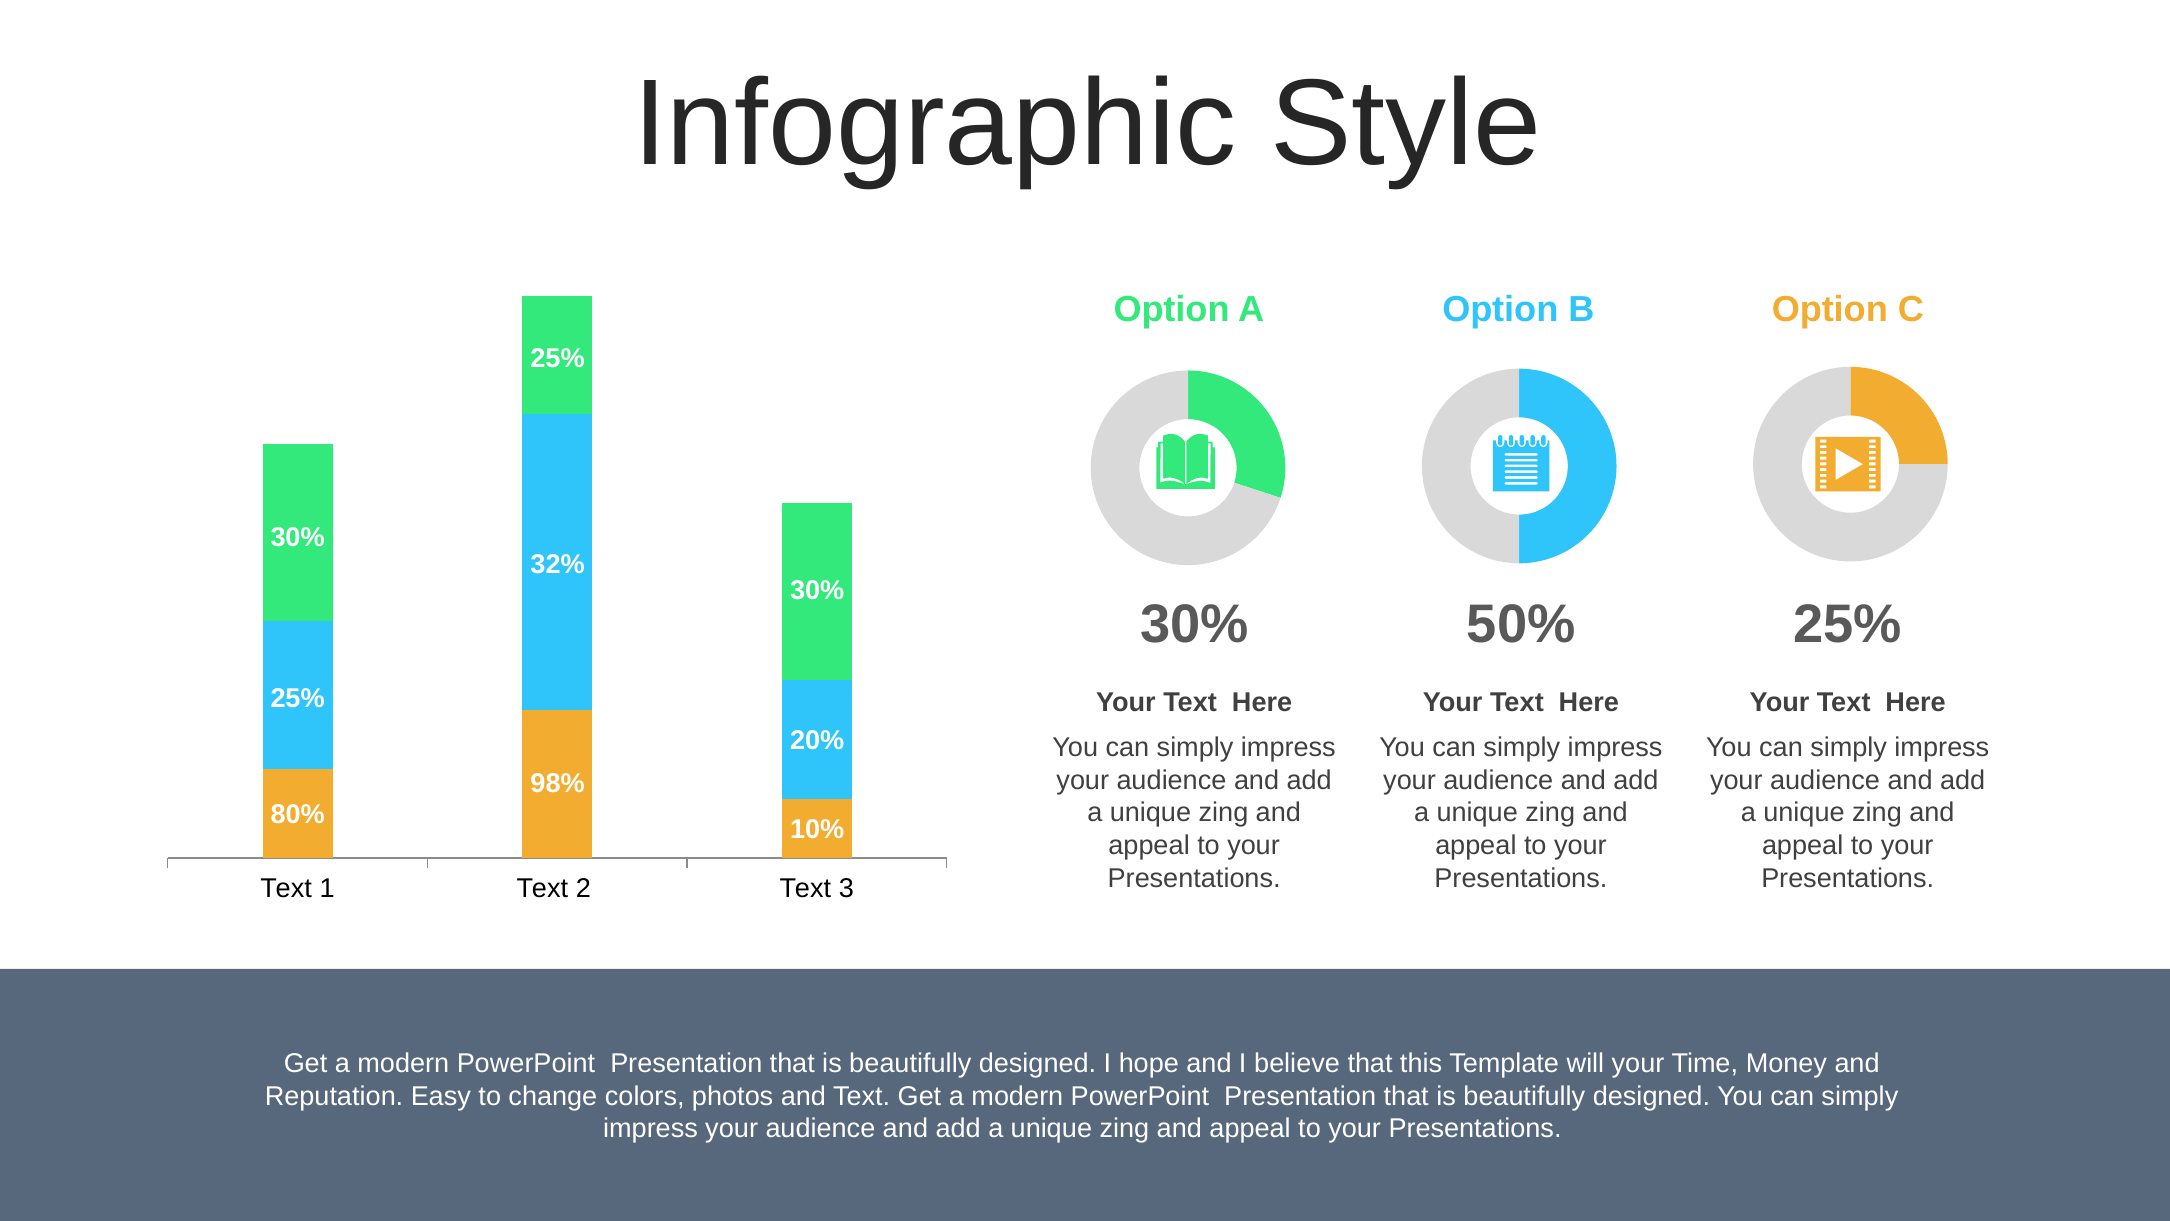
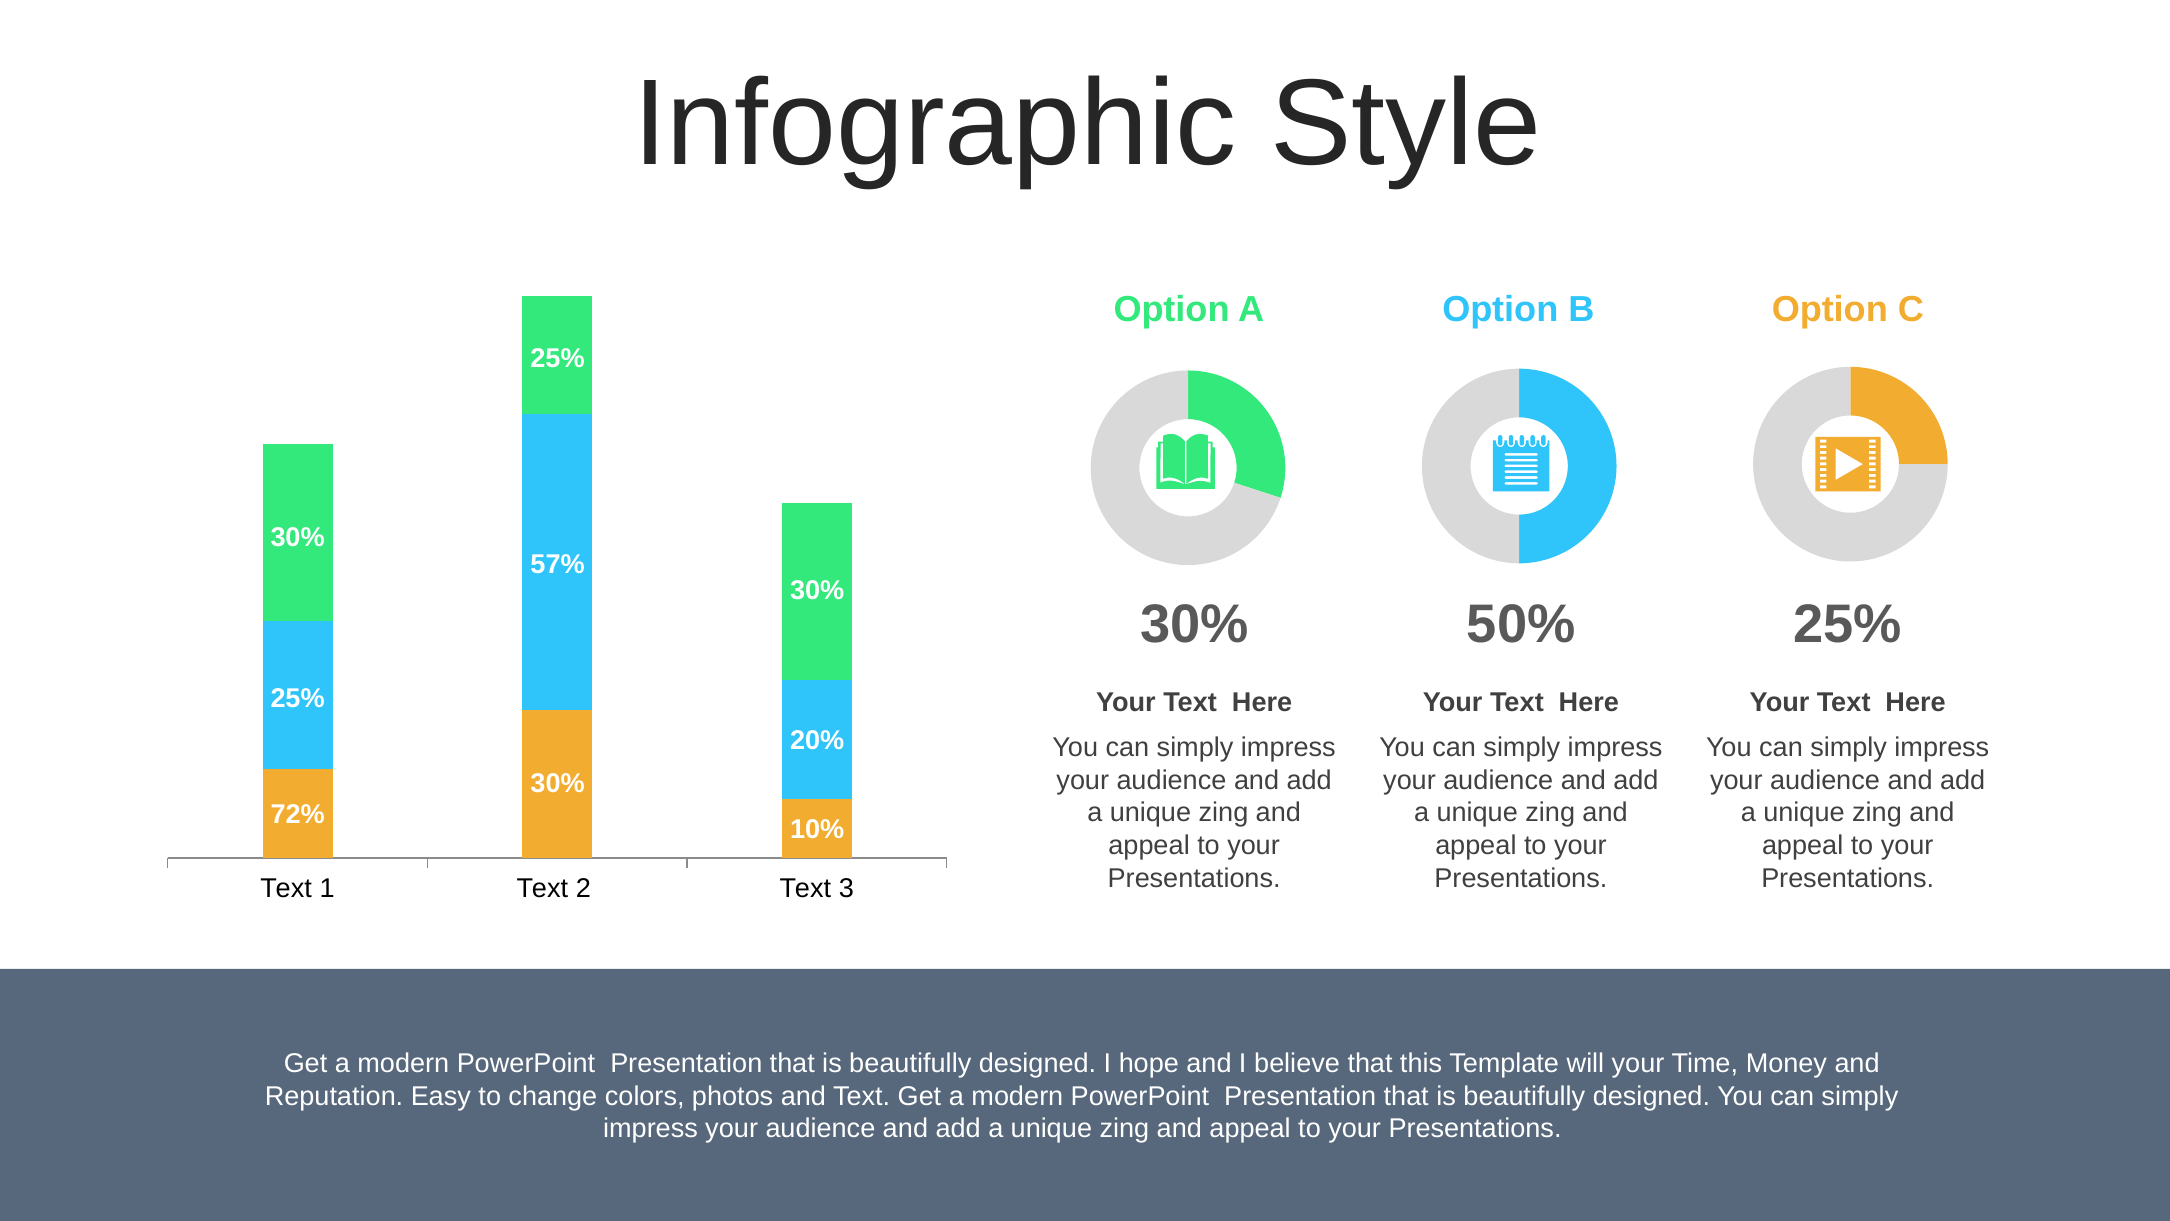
32%: 32% -> 57% (558, 565)
98%: 98% -> 30% (558, 783)
80%: 80% -> 72% (298, 814)
